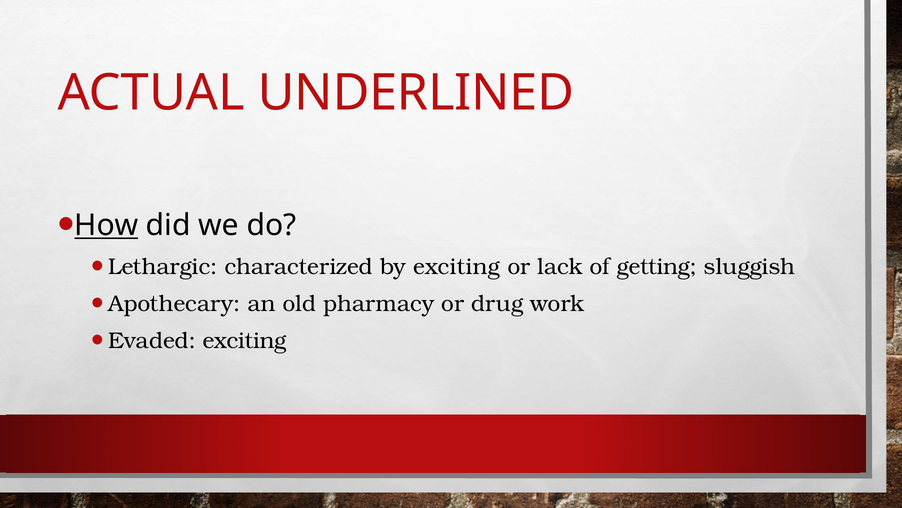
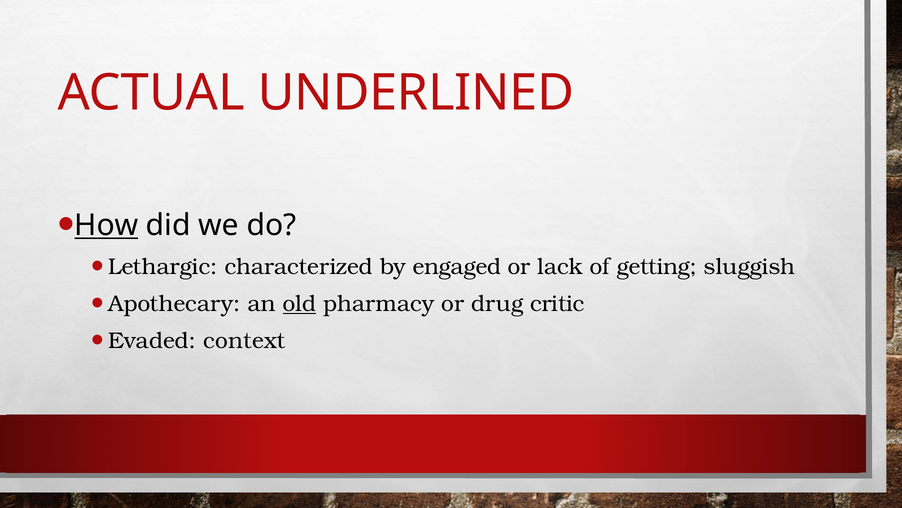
by exciting: exciting -> engaged (457, 266)
old underline: none -> present (300, 303)
work: work -> critic (557, 303)
Evaded exciting: exciting -> context (244, 341)
